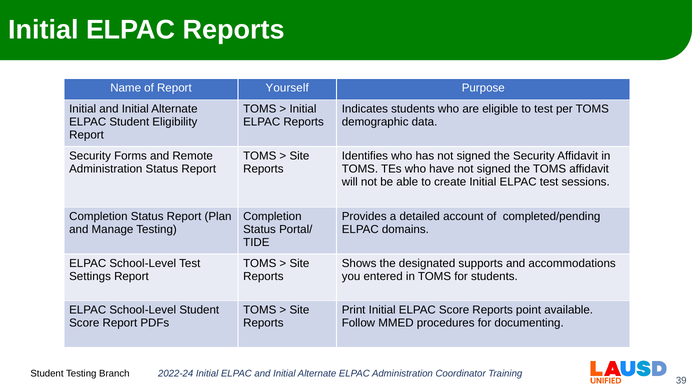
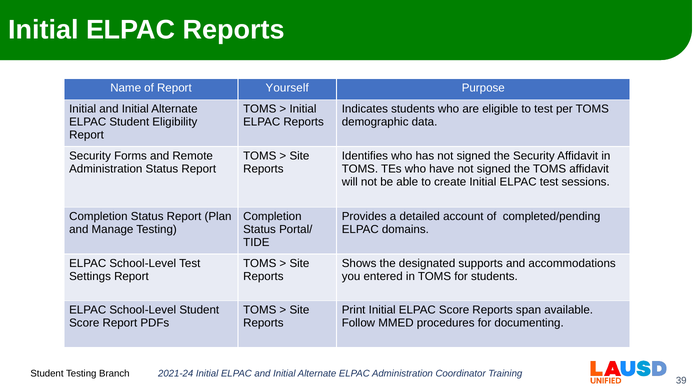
point: point -> span (529, 310)
2022-24: 2022-24 -> 2021-24 (176, 374)
